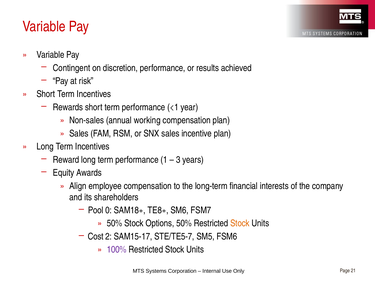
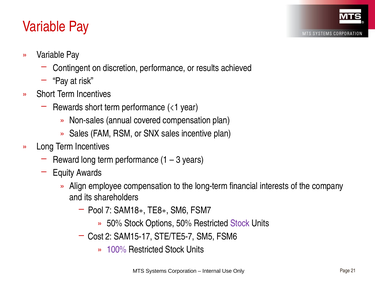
working: working -> covered (147, 120)
0: 0 -> 7 (109, 210)
Stock colour: orange -> purple (240, 224)
